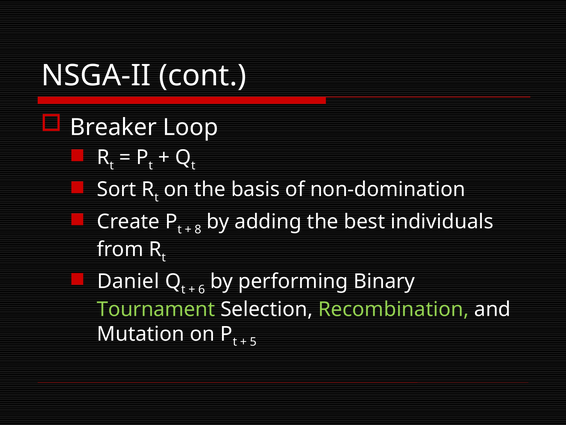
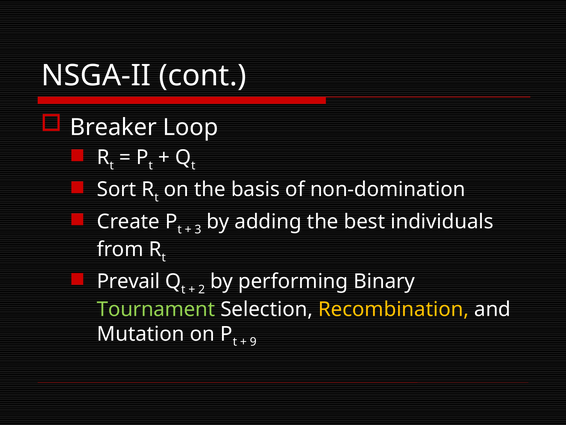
8: 8 -> 3 (198, 229)
Daniel: Daniel -> Prevail (128, 281)
6: 6 -> 2 (202, 289)
Recombination colour: light green -> yellow (394, 309)
5: 5 -> 9 (253, 342)
